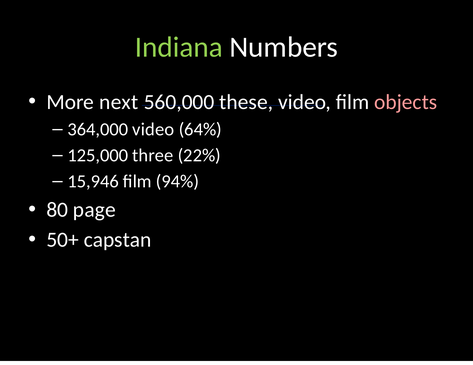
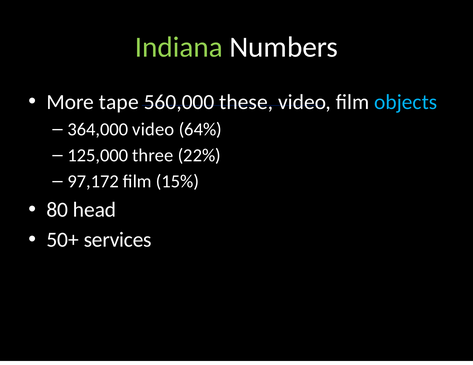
next: next -> tape (119, 102)
objects colour: pink -> light blue (406, 102)
15,946: 15,946 -> 97,172 (93, 181)
94%: 94% -> 15% (177, 181)
page: page -> head (95, 210)
capstan: capstan -> services (118, 240)
